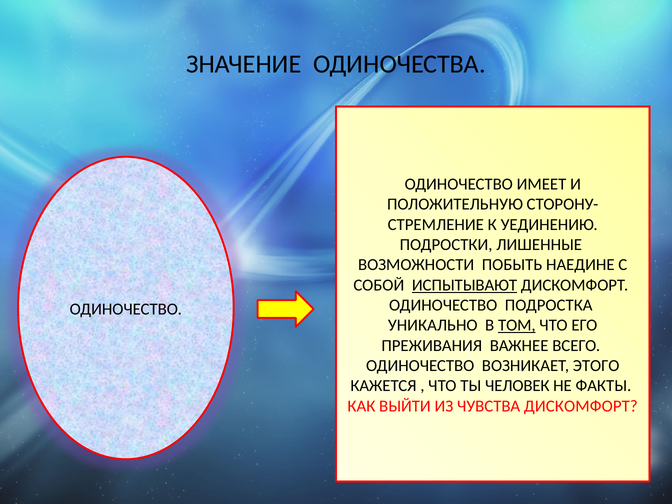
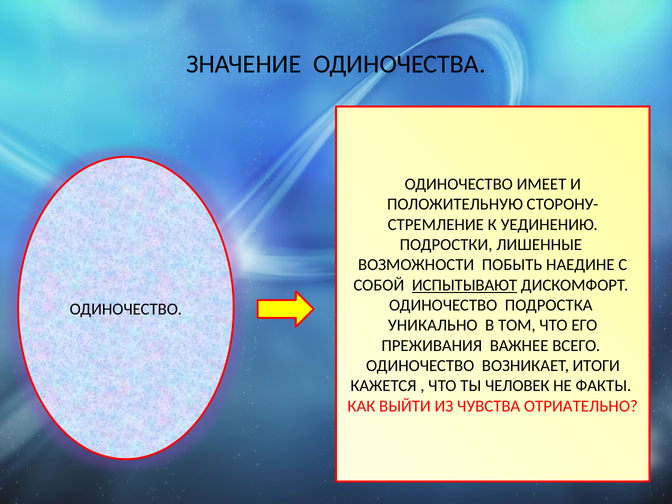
ТОМ underline: present -> none (517, 325)
ЭТОГО: ЭТОГО -> ИТОГИ (596, 366)
ЧУВСТВА ДИСКОМФОРТ: ДИСКОМФОРТ -> ОТРИАТЕЛЬНО (581, 406)
